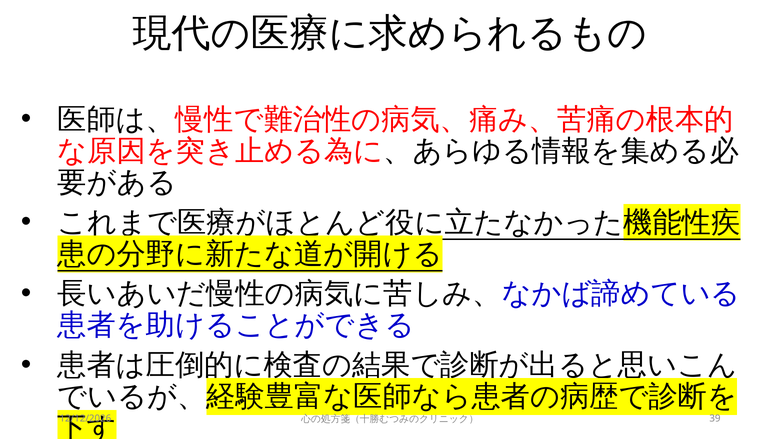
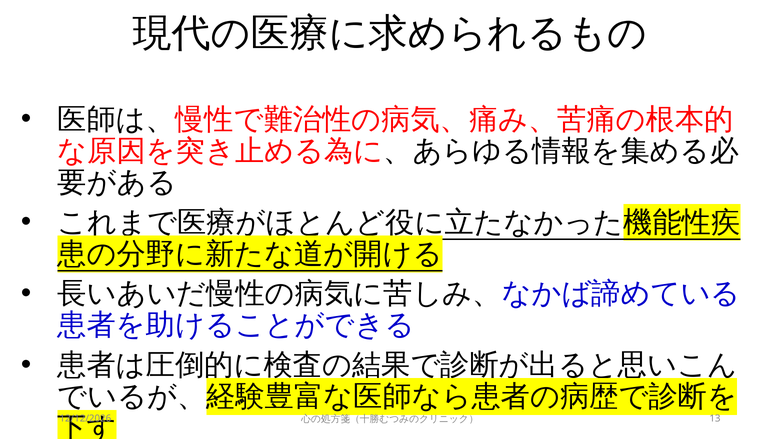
39: 39 -> 13 (715, 418)
